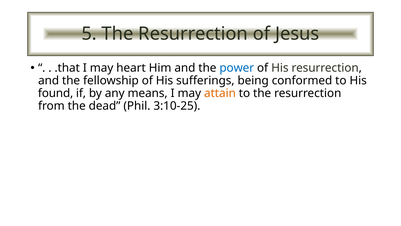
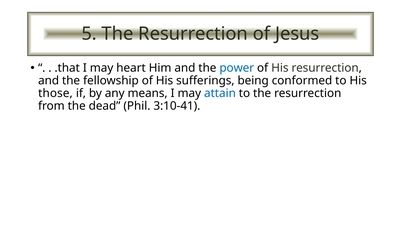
found: found -> those (55, 93)
attain colour: orange -> blue (220, 93)
3:10-25: 3:10-25 -> 3:10-41 (177, 106)
